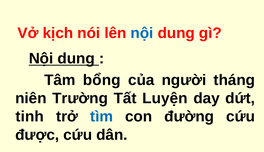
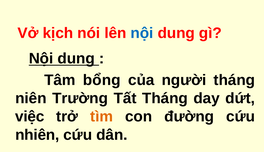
Tất Luyện: Luyện -> Tháng (165, 99)
tinh: tinh -> việc (30, 117)
tìm colour: blue -> orange (102, 117)
được: được -> nhiên (37, 135)
